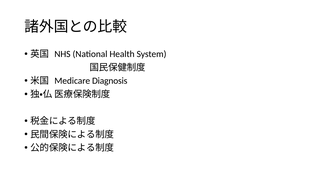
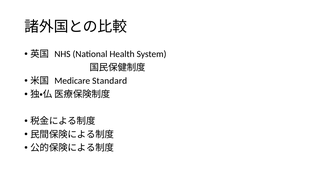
Diagnosis: Diagnosis -> Standard (110, 81)
